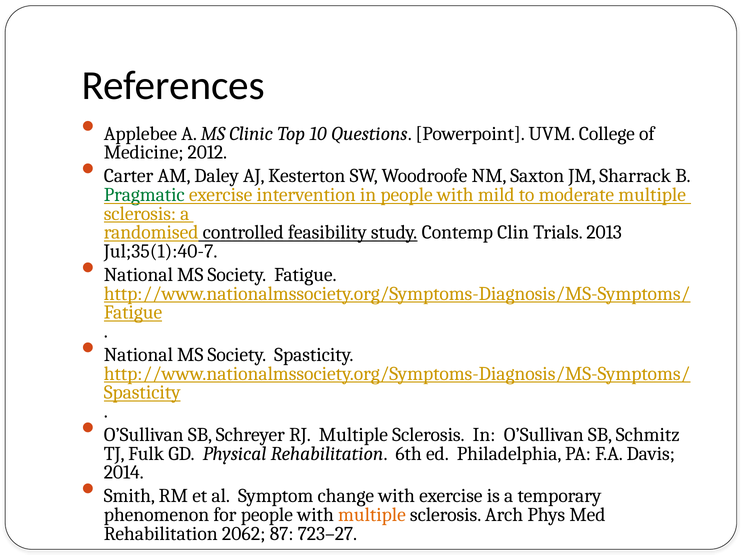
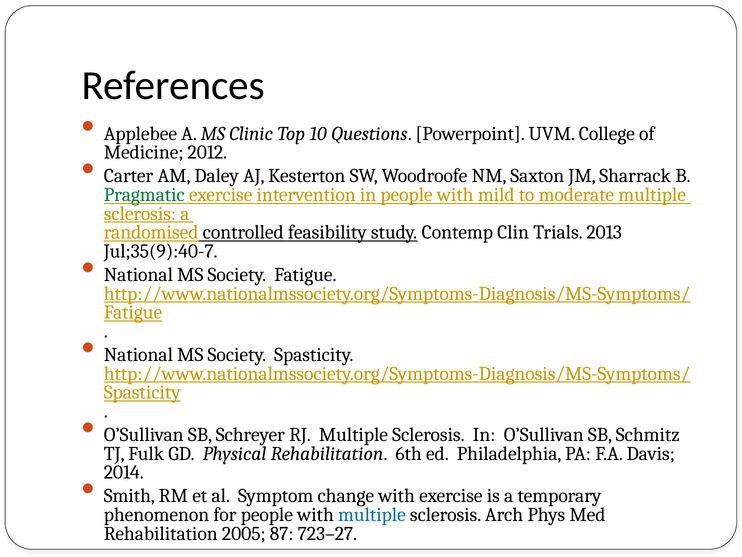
Jul;35(1):40-7: Jul;35(1):40-7 -> Jul;35(9):40-7 (161, 251)
multiple colour: orange -> blue (372, 514)
2062: 2062 -> 2005 (244, 533)
